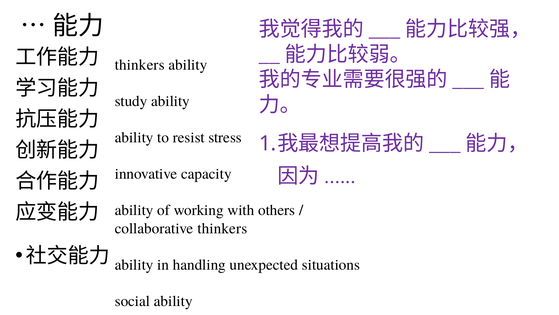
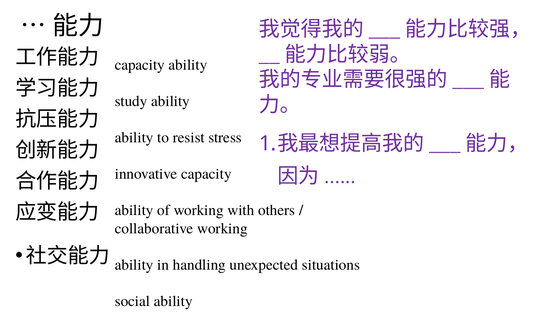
thinkers: thinkers -> capacity (140, 65)
collaborative thinkers: thinkers -> working (222, 228)
